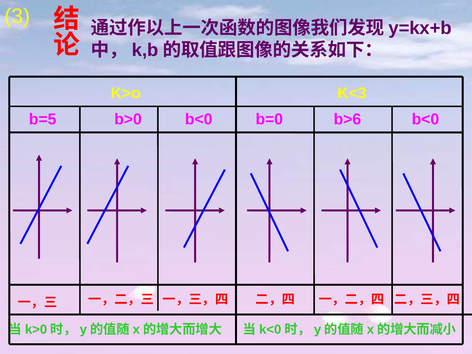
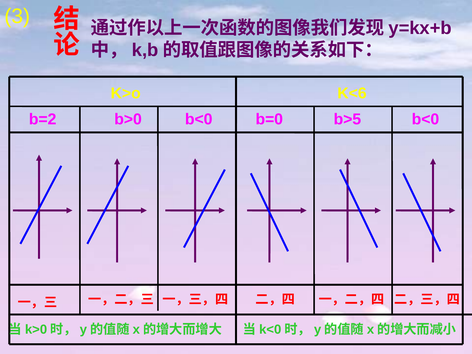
K<3: K<3 -> K<6 (352, 93)
b=5: b=5 -> b=2 (43, 119)
b>6: b>6 -> b>5 (347, 119)
